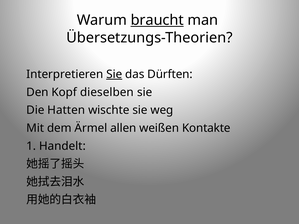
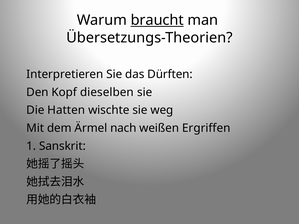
Sie underline: present -> none (114, 74)
allen: allen -> nach (123, 128)
Kontakte: Kontakte -> Ergriffen (206, 128)
Handelt: Handelt -> Sanskrit (62, 146)
